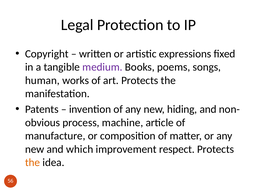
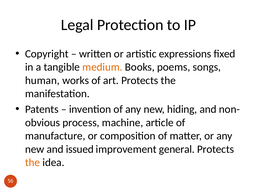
medium colour: purple -> orange (102, 67)
which: which -> issued (80, 149)
respect: respect -> general (177, 149)
